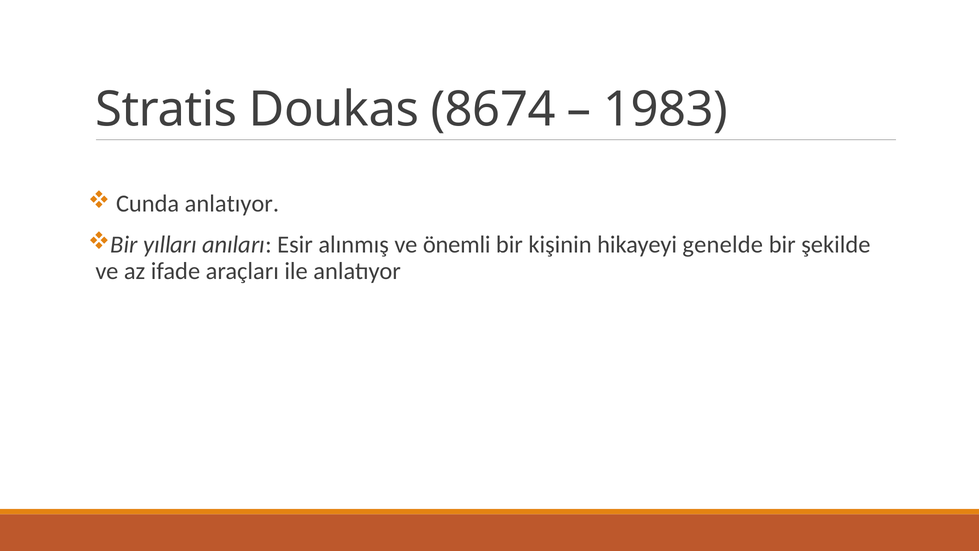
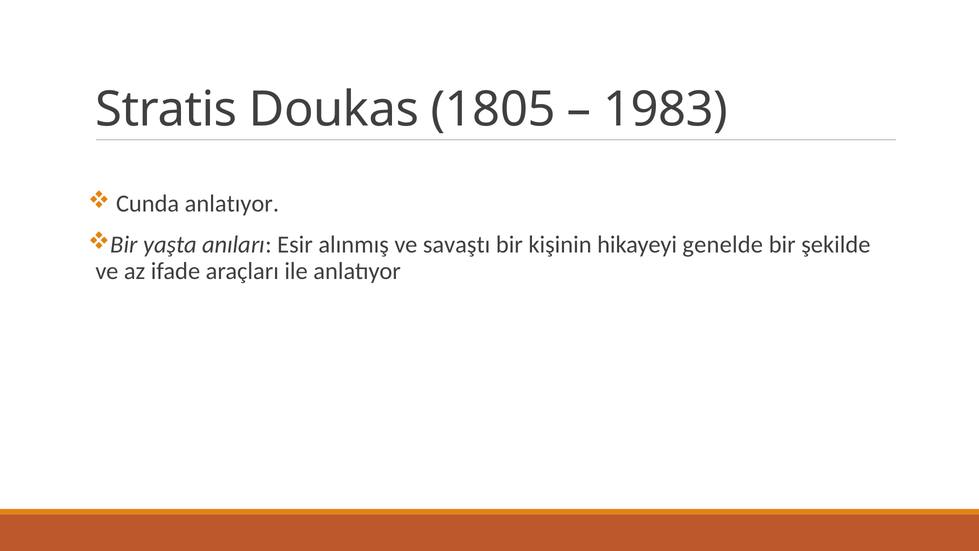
8674: 8674 -> 1805 (493, 110)
yılları: yılları -> yaşta (170, 244)
önemli: önemli -> savaştı (457, 244)
